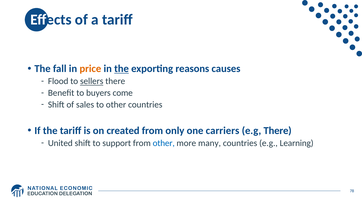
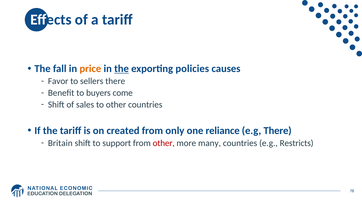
reasons: reasons -> policies (192, 69)
Flood: Flood -> Favor (58, 81)
sellers underline: present -> none (92, 81)
carriers: carriers -> reliance (223, 130)
United: United -> Britain (60, 143)
other colour: blue -> red (164, 143)
Learning: Learning -> Restricts (297, 143)
